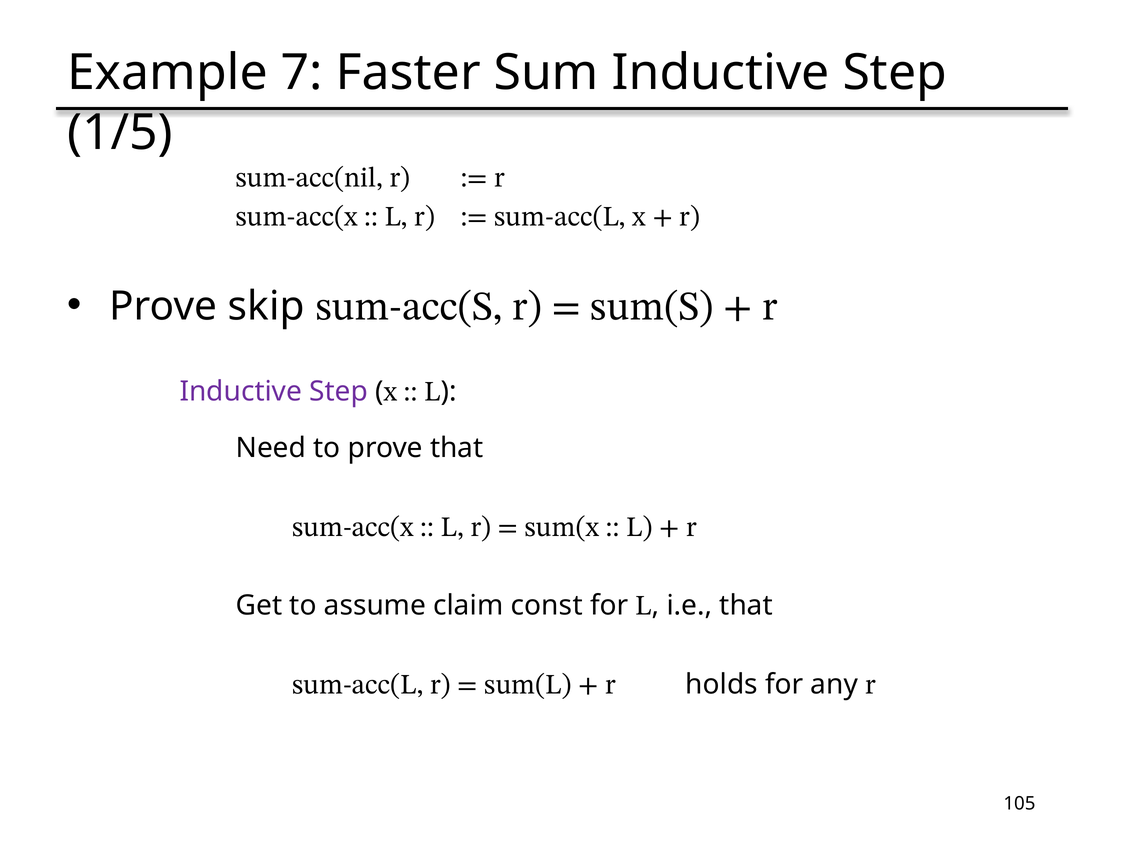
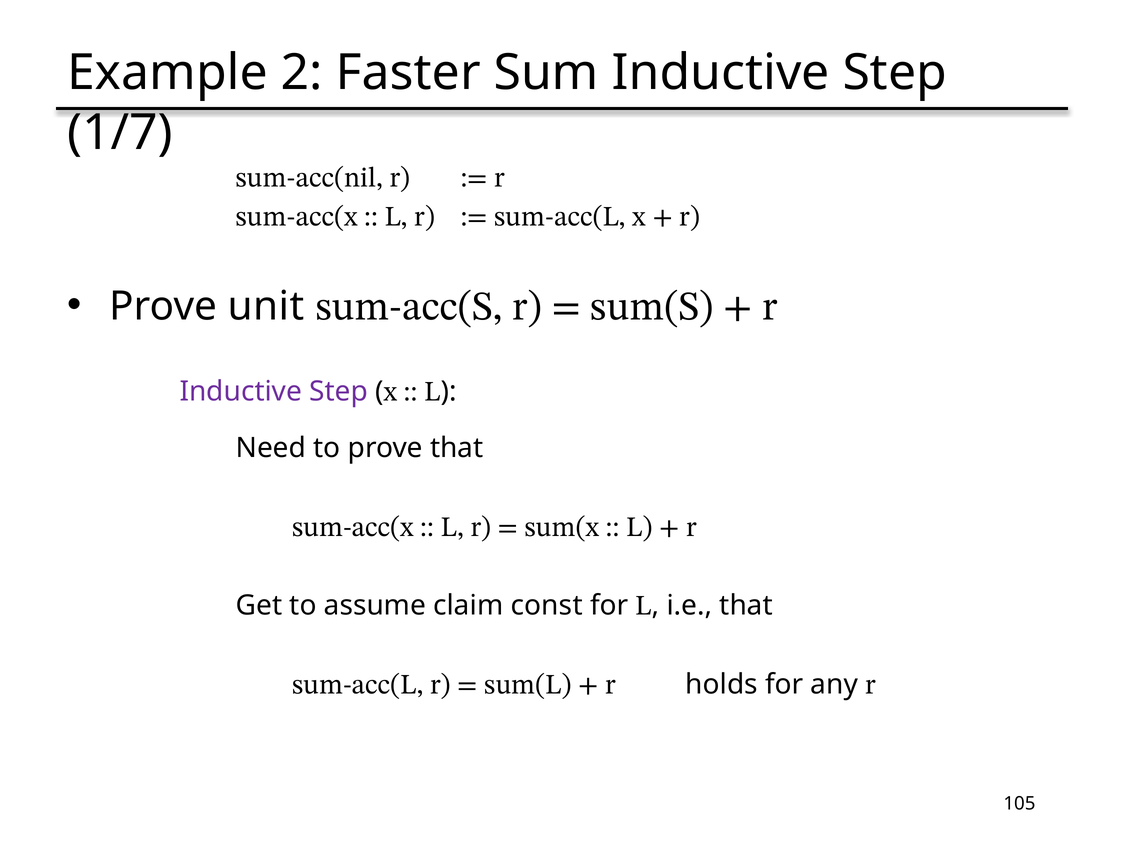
7: 7 -> 2 (302, 73)
1/5: 1/5 -> 1/7 (120, 133)
skip: skip -> unit (266, 306)
